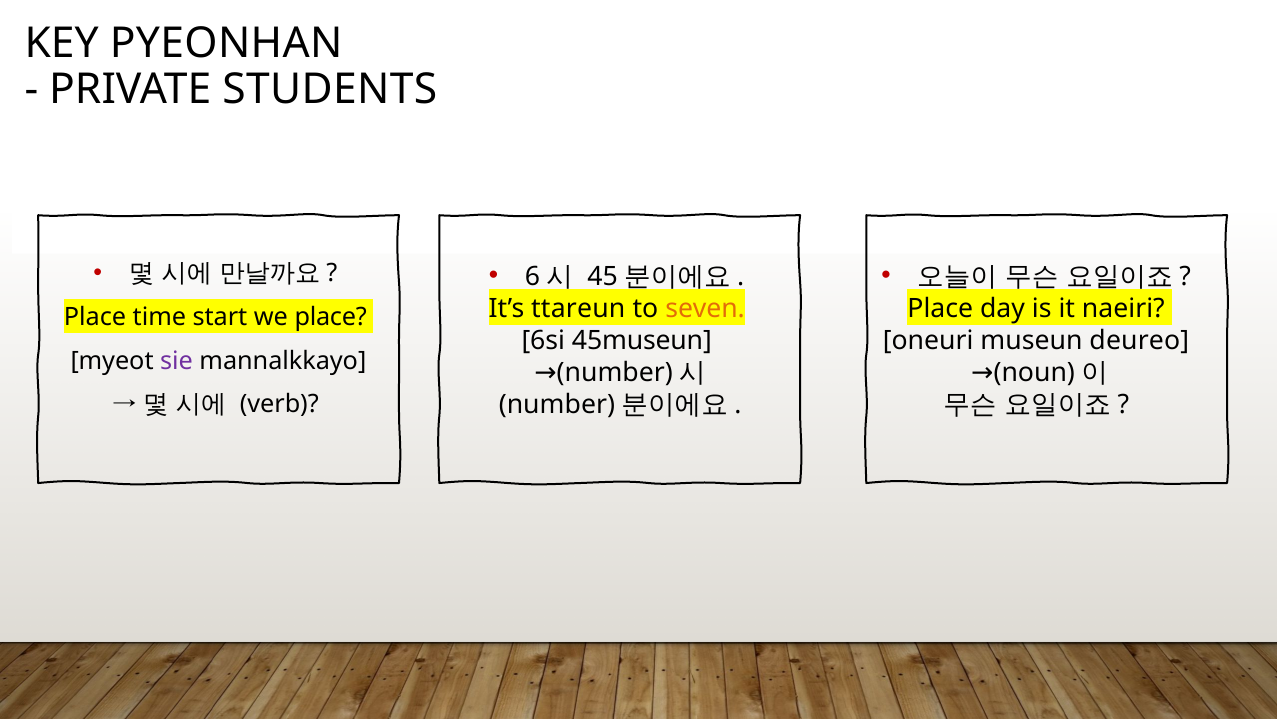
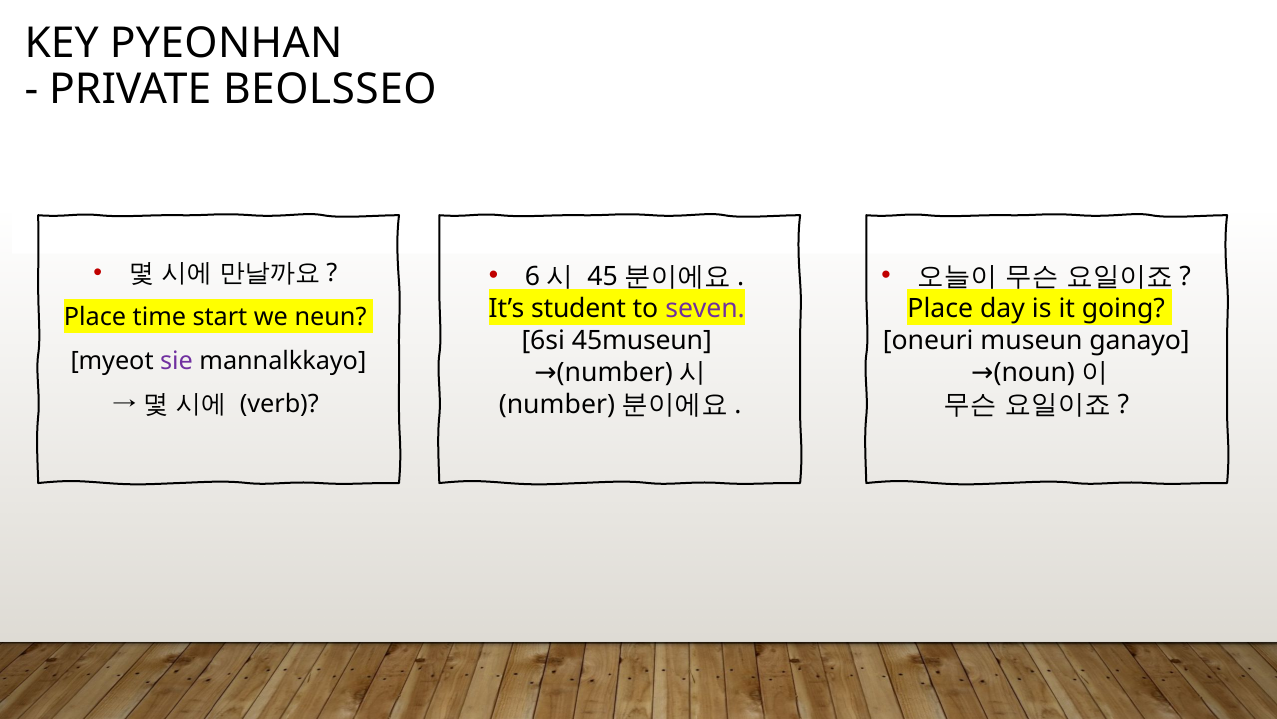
STUDENTS: STUDENTS -> BEOLSSEO (330, 89)
ttareun: ttareun -> student (579, 308)
seven colour: orange -> purple (705, 308)
naeiri: naeiri -> going (1123, 308)
we place: place -> neun (331, 317)
deureo: deureo -> ganayo (1139, 340)
